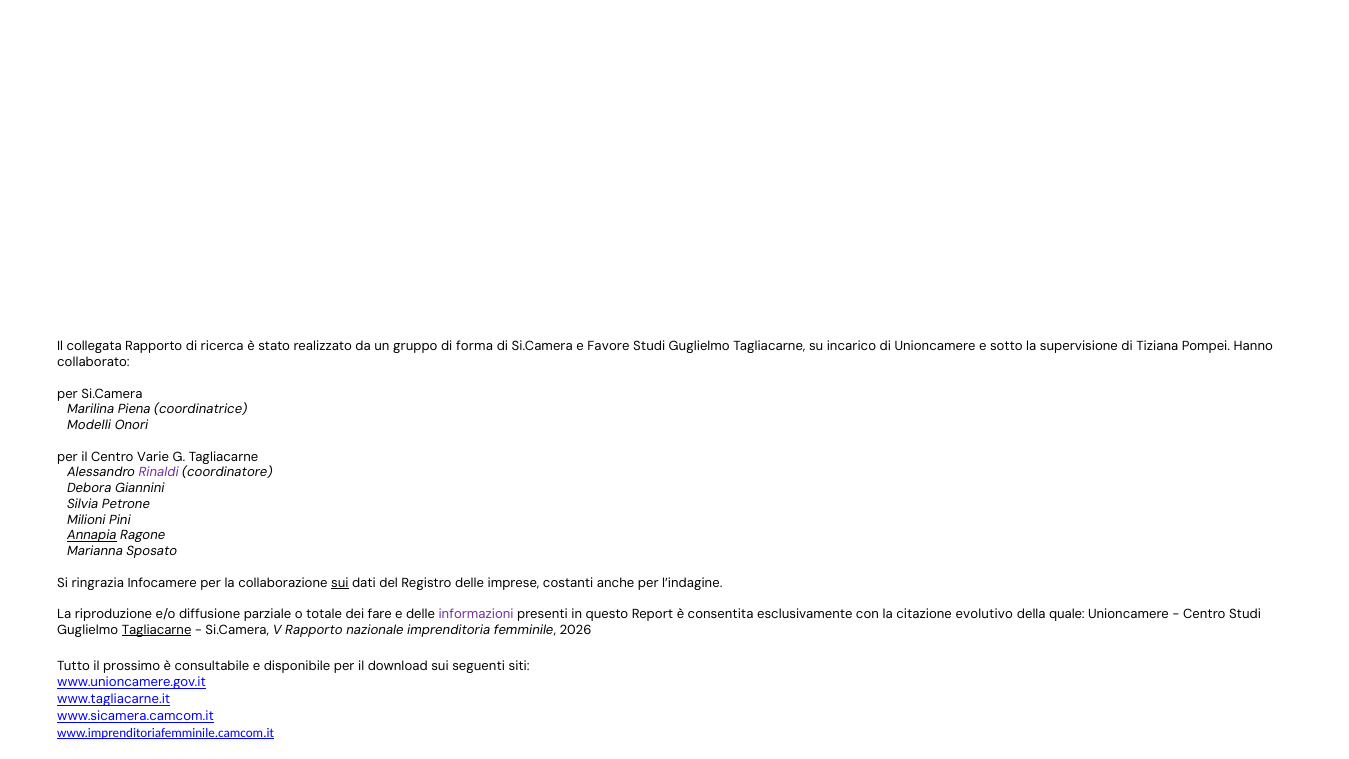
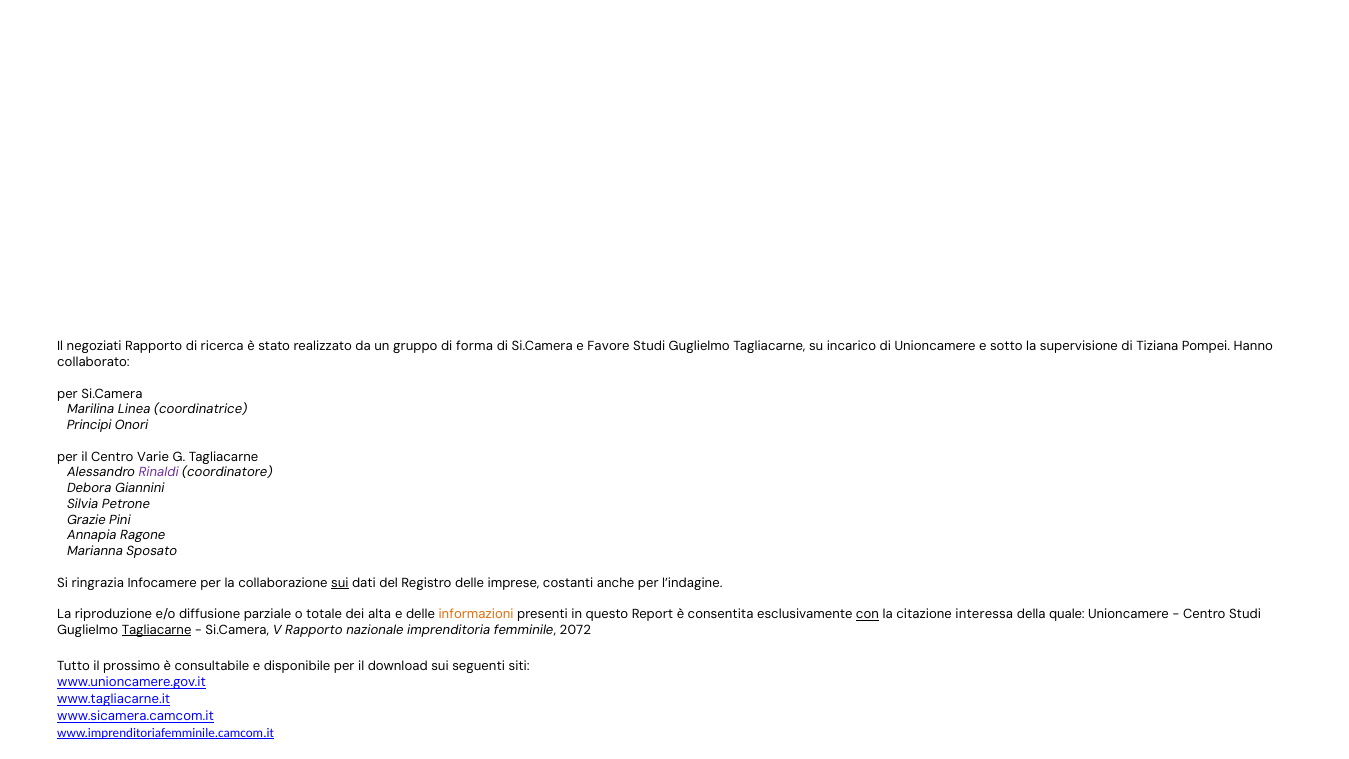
collegata: collegata -> negoziati (94, 347)
Piena: Piena -> Linea (134, 410)
Modelli: Modelli -> Principi (89, 425)
Milioni: Milioni -> Grazie (86, 520)
Annapia underline: present -> none (92, 535)
fare: fare -> alta (380, 614)
informazioni colour: purple -> orange (476, 614)
con underline: none -> present (867, 614)
evolutivo: evolutivo -> interessa (984, 614)
2026: 2026 -> 2072 (575, 630)
